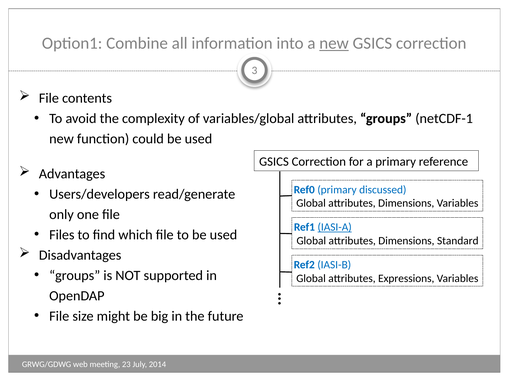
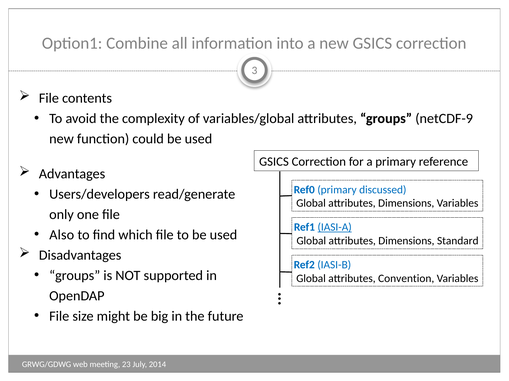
new underline: present -> none (334, 43)
netCDF-1: netCDF-1 -> netCDF-9 (444, 119)
Files: Files -> Also (62, 235)
Expressions: Expressions -> Convention (406, 279)
